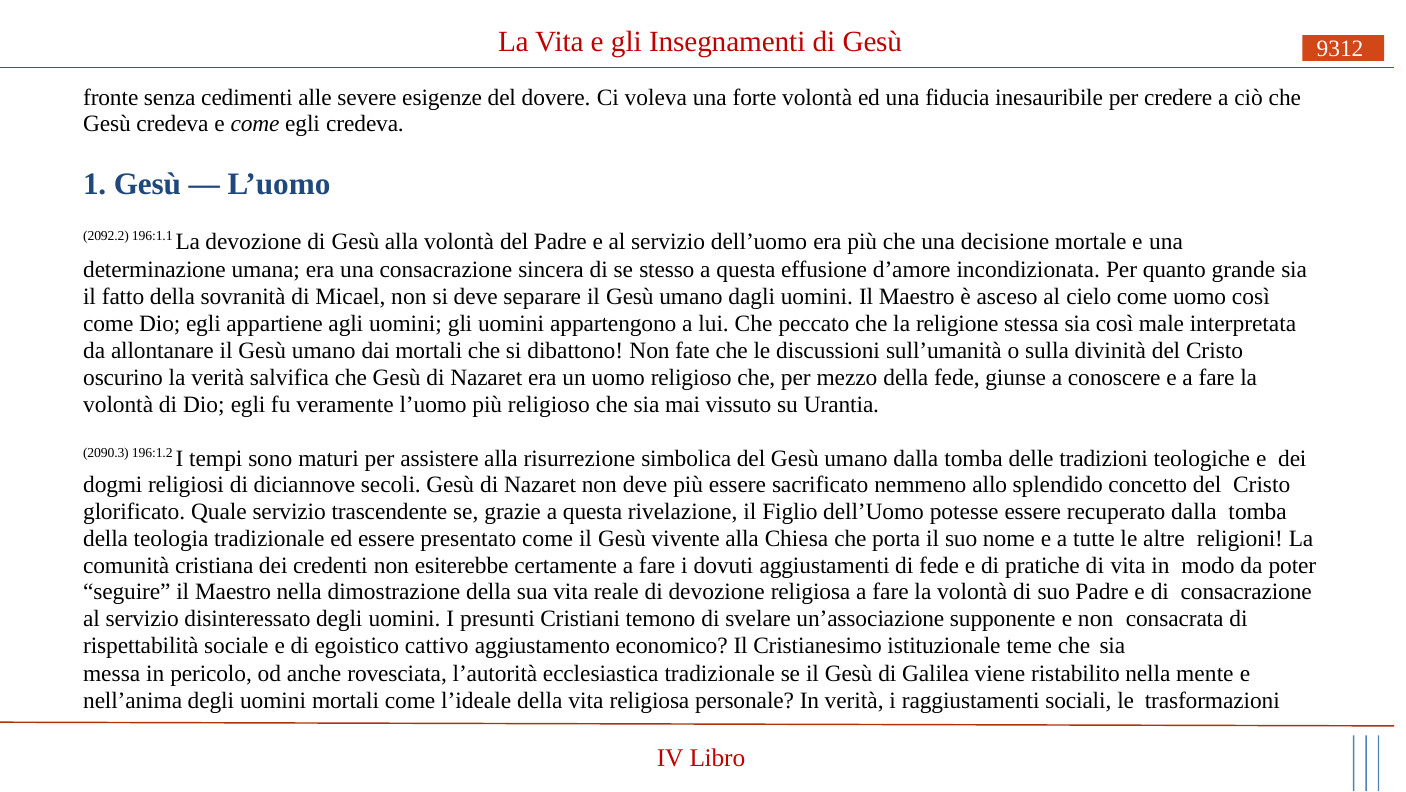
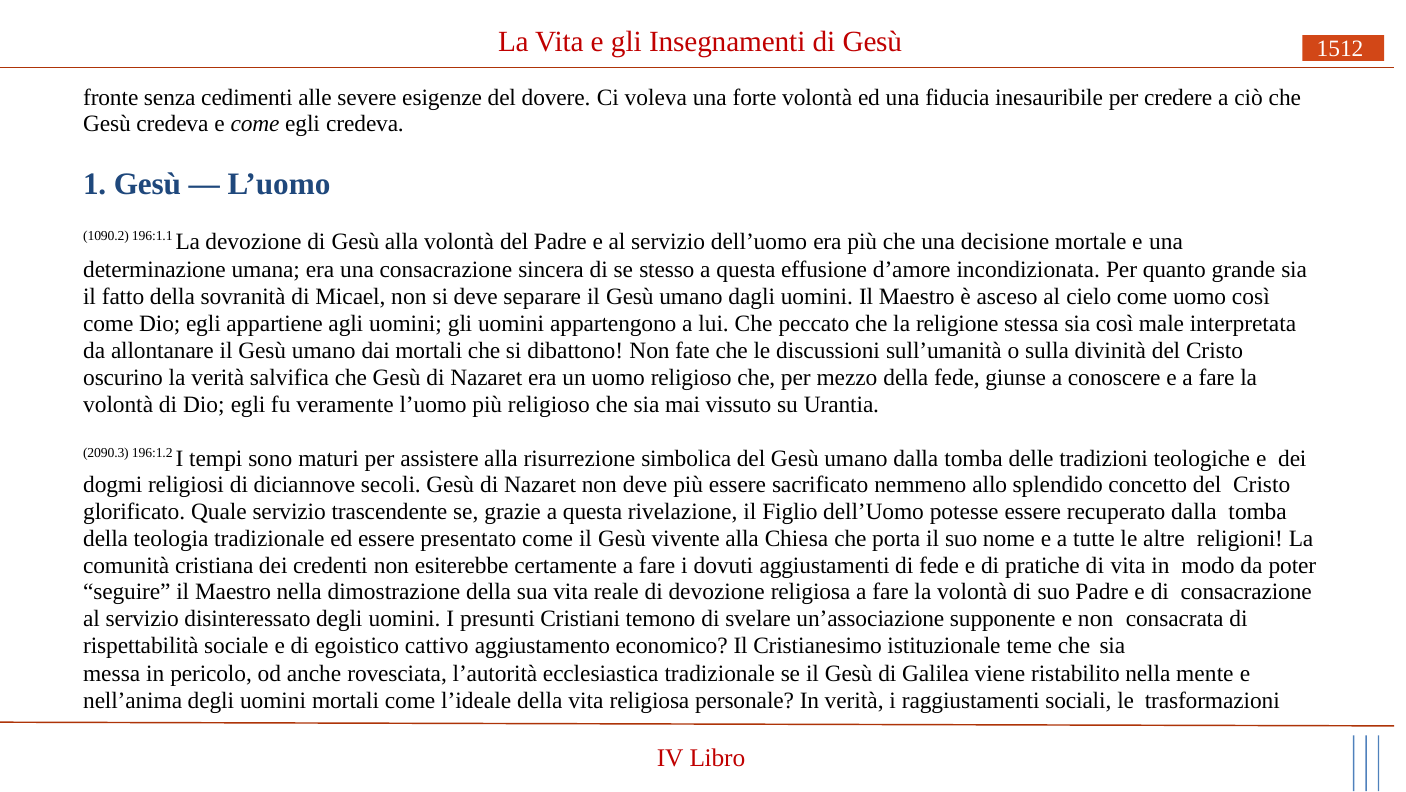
9312: 9312 -> 1512 (1340, 48)
2092.2: 2092.2 -> 1090.2 (106, 236)
